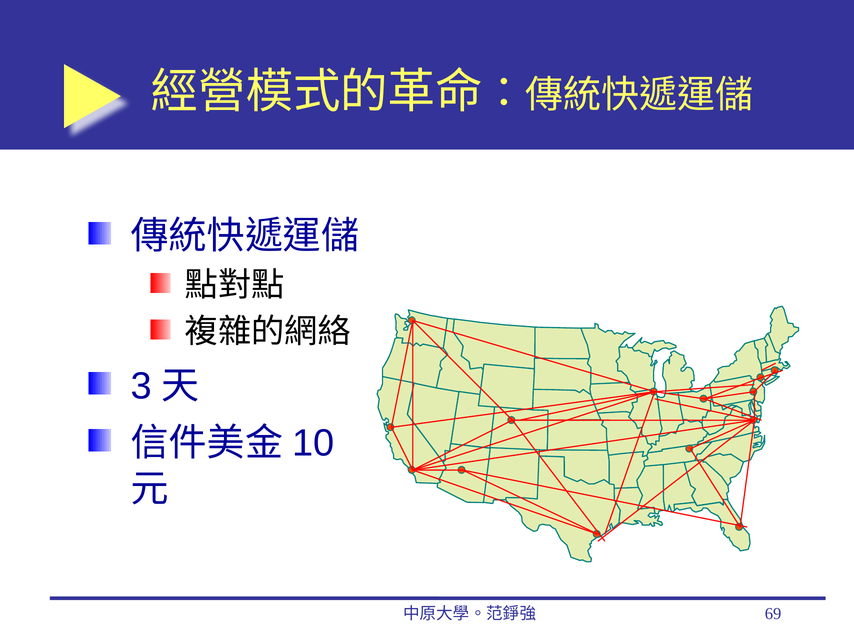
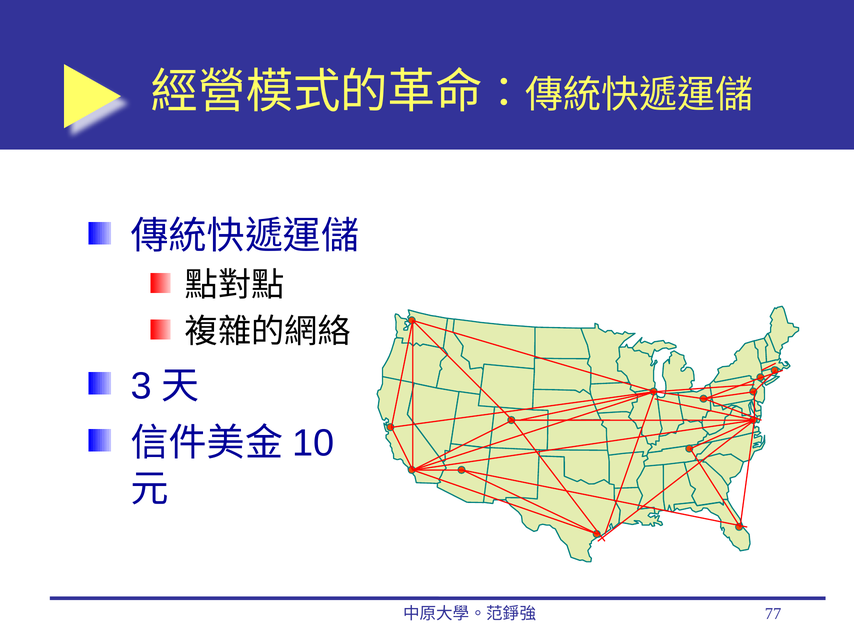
69: 69 -> 77 (773, 613)
